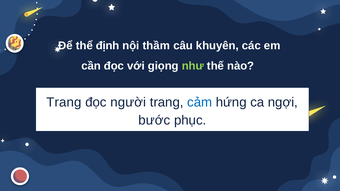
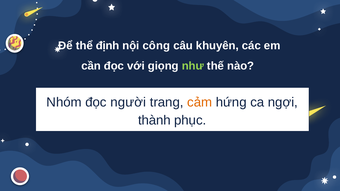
thầm: thầm -> công (156, 46)
Trang: Trang -> Nhóm (64, 102)
cảm colour: blue -> orange (200, 102)
bước: bước -> thành (154, 121)
